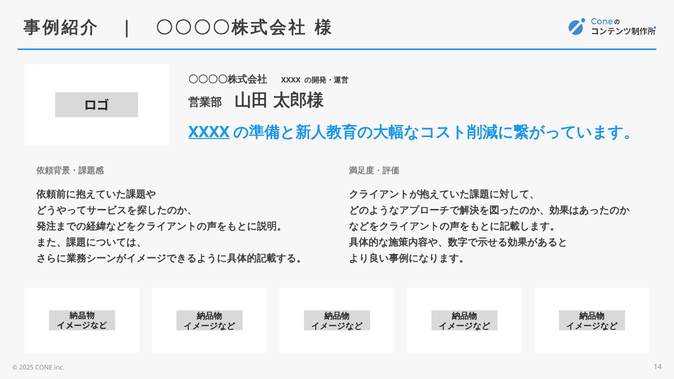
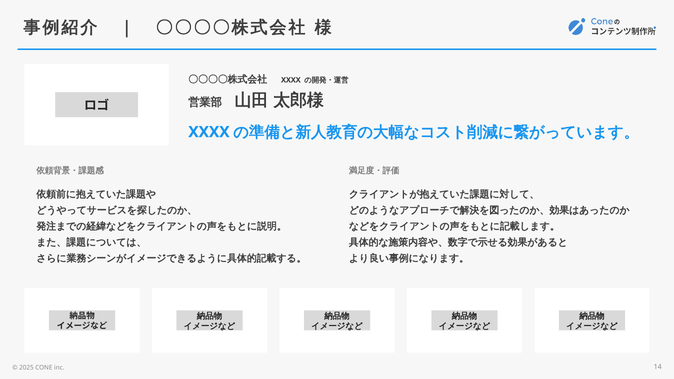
XXXX underline: present -> none (209, 132)
